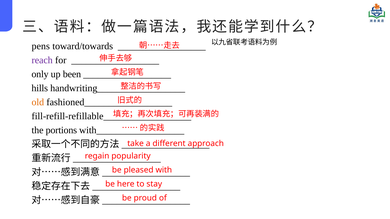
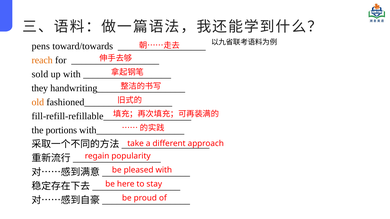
reach colour: purple -> orange (42, 60)
only: only -> sold (40, 74)
up been: been -> with (72, 74)
hills: hills -> they (40, 88)
